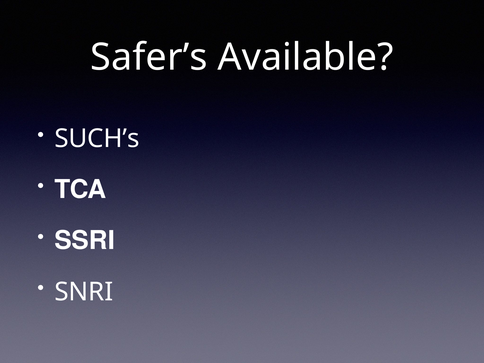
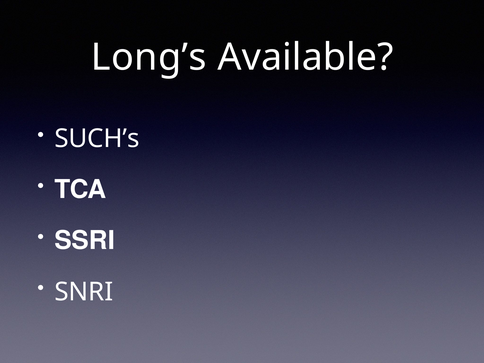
Safer’s: Safer’s -> Long’s (149, 57)
